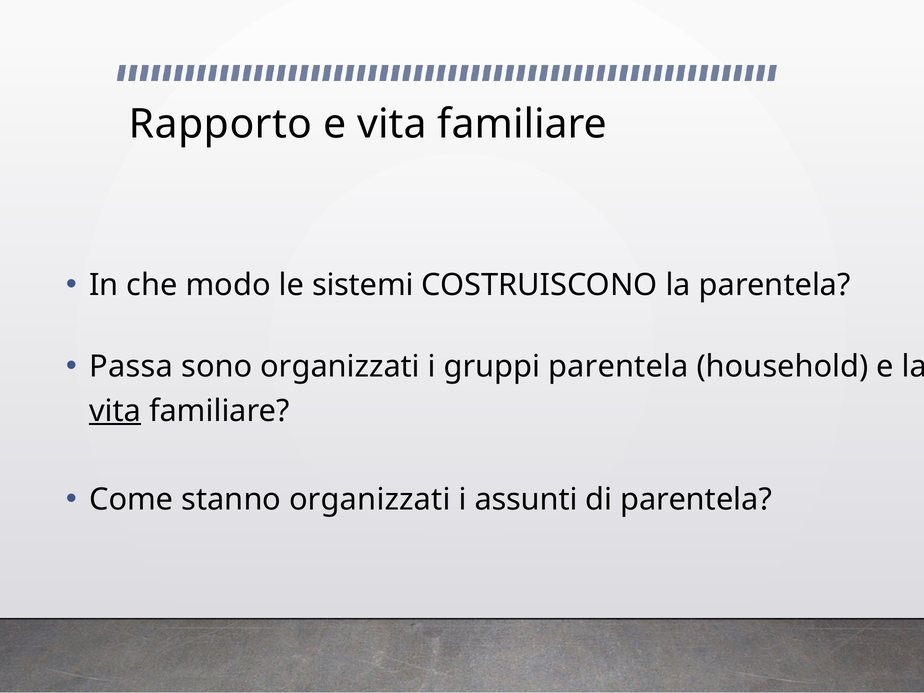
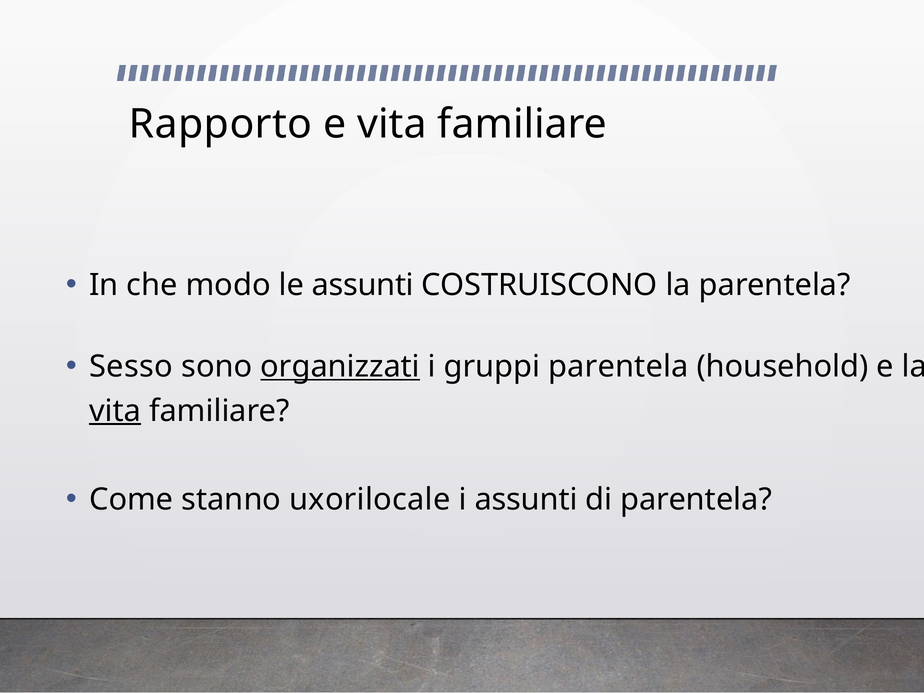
le sistemi: sistemi -> assunti (363, 285)
Passa: Passa -> Sesso (131, 367)
organizzati underline: none -> present (340, 367)
stanno organizzati: organizzati -> uxorilocale (370, 500)
